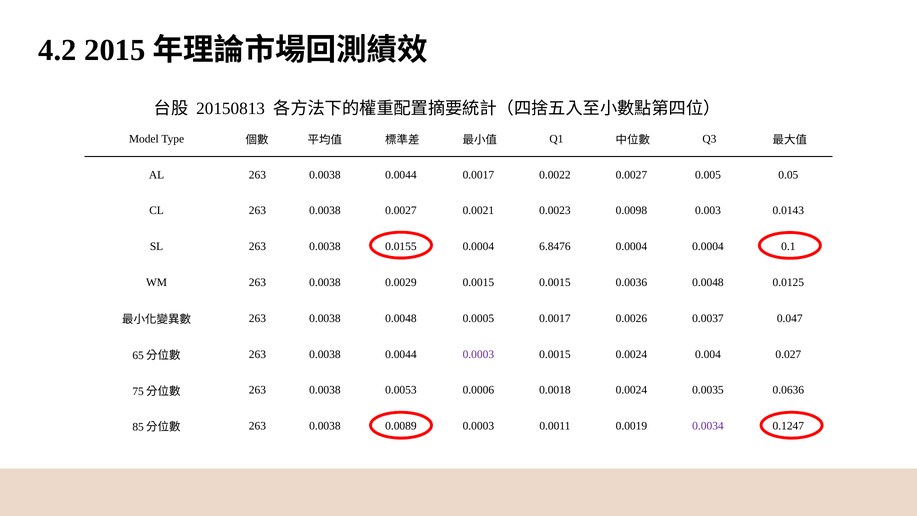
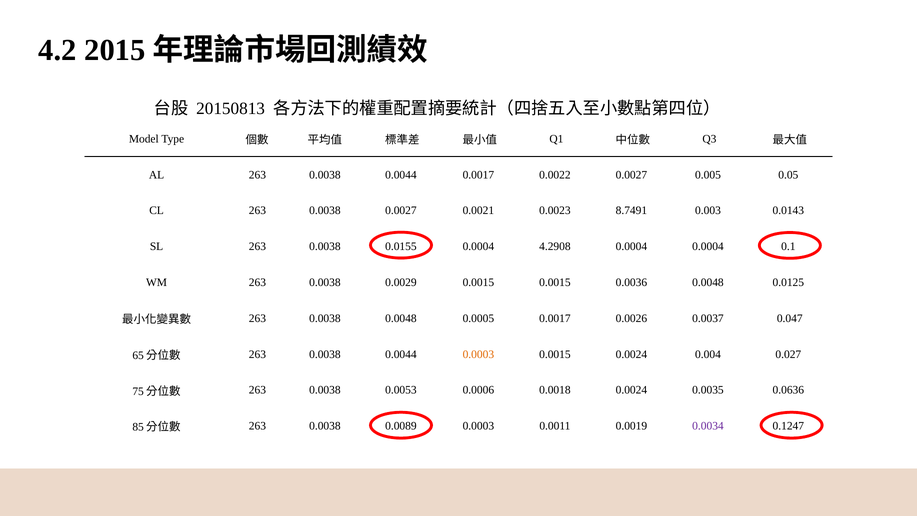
0.0098: 0.0098 -> 8.7491 (631, 211)
6.8476: 6.8476 -> 4.2908 (555, 247)
0.0003 colour: purple -> orange (478, 354)
